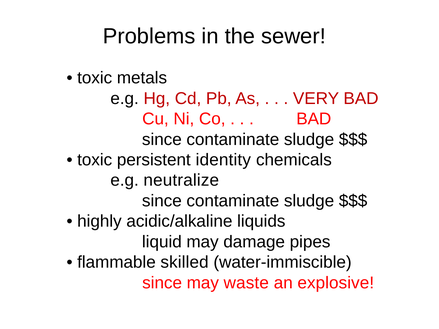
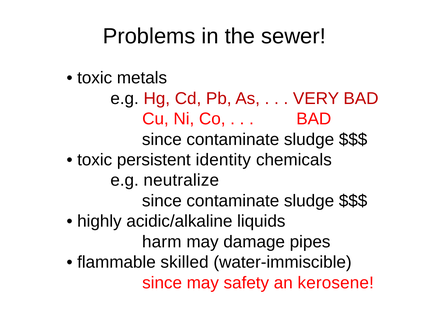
liquid: liquid -> harm (162, 242)
waste: waste -> safety (246, 283)
explosive: explosive -> kerosene (336, 283)
